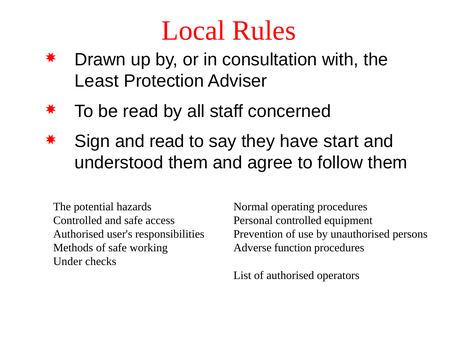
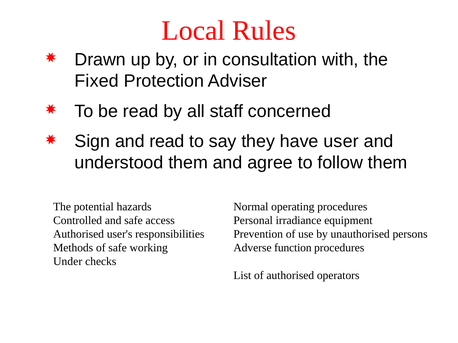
Least: Least -> Fixed (97, 81)
start: start -> user (341, 142)
Personal controlled: controlled -> irradiance (299, 221)
